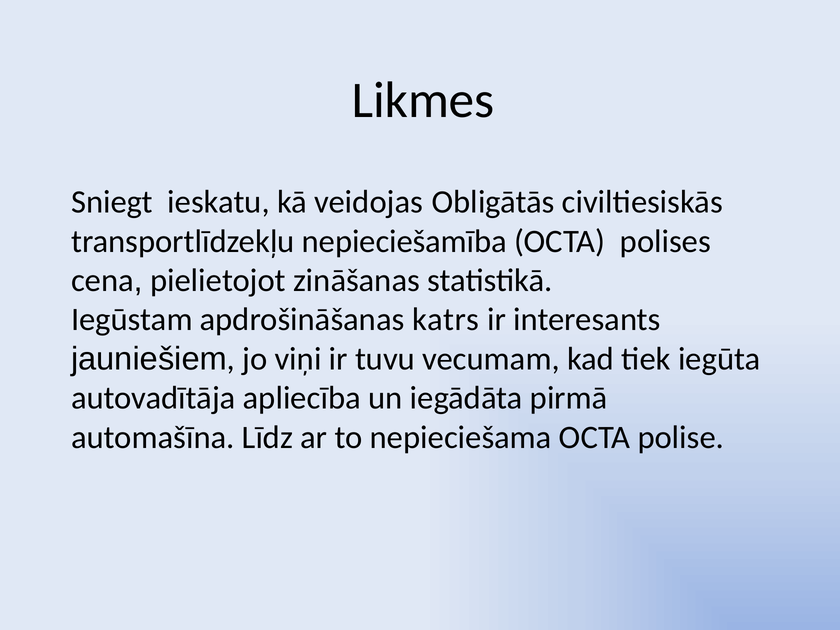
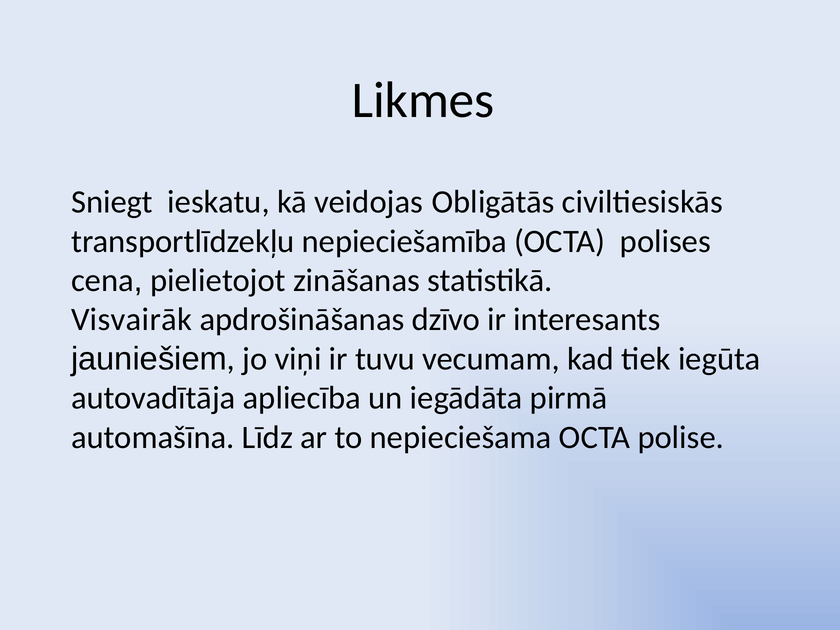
Iegūstam: Iegūstam -> Visvairāk (132, 320)
katrs: katrs -> dzīvo (446, 320)
